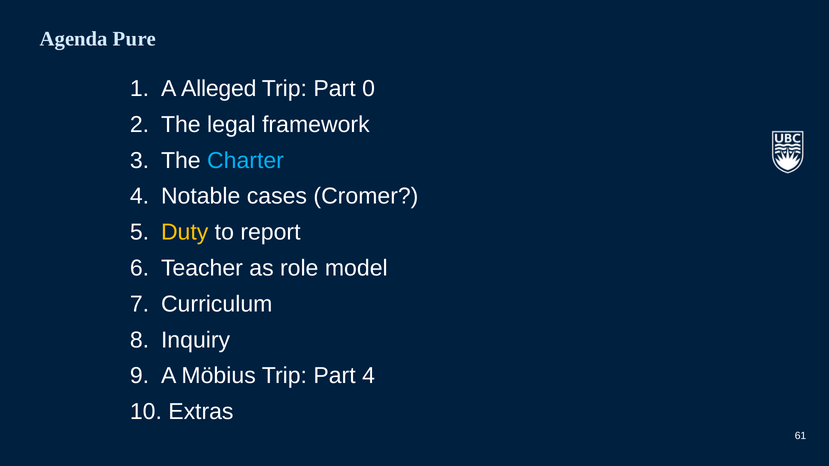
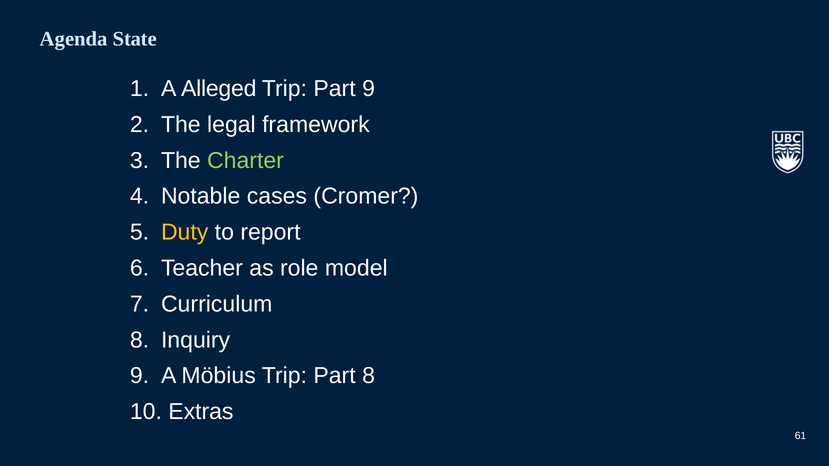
Pure: Pure -> State (135, 39)
Part 0: 0 -> 9 (369, 89)
Charter colour: light blue -> light green (245, 161)
Part 4: 4 -> 8 (369, 376)
